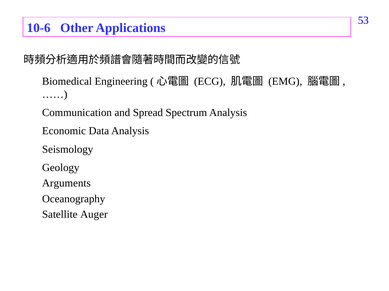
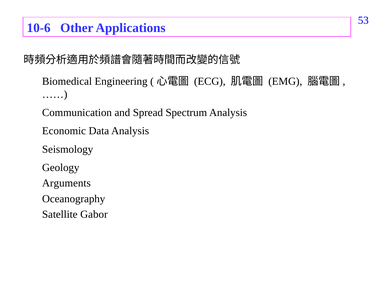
Auger: Auger -> Gabor (94, 215)
